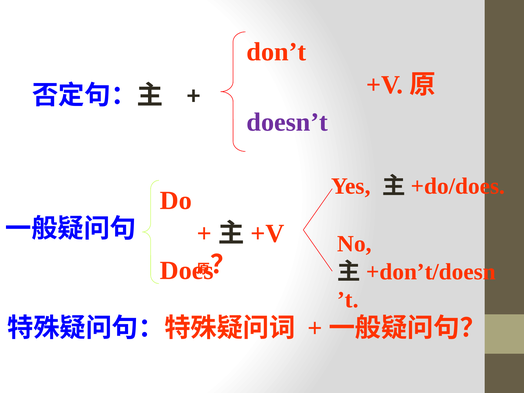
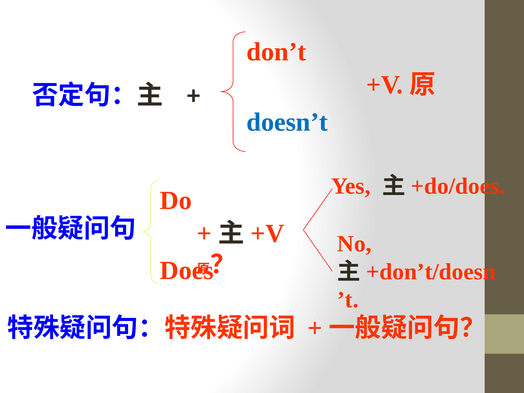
doesn’t colour: purple -> blue (287, 122)
